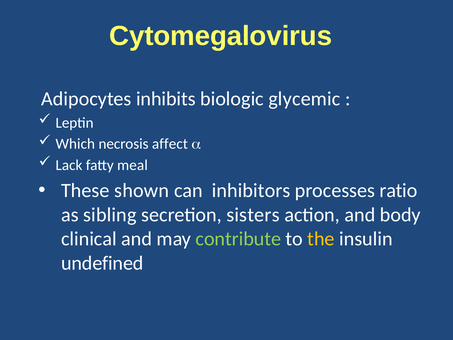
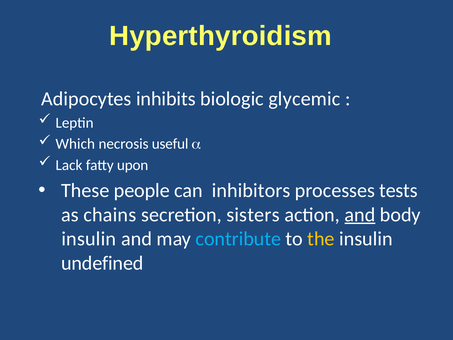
Cytomegalovirus: Cytomegalovirus -> Hyperthyroidism (220, 36)
affect: affect -> useful (170, 144)
meal: meal -> upon (133, 165)
shown: shown -> people (142, 190)
ratio: ratio -> tests (398, 190)
sibling: sibling -> chains (110, 215)
and underline: none -> present (360, 215)
clinical: clinical -> insulin (89, 239)
contribute colour: light green -> light blue (238, 239)
